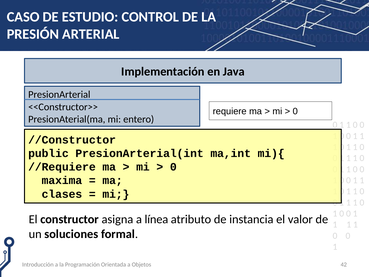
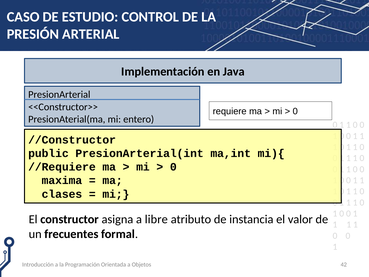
línea: línea -> libre (156, 219)
soluciones: soluciones -> frecuentes (71, 234)
